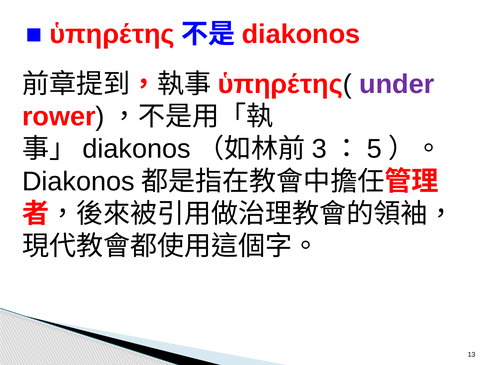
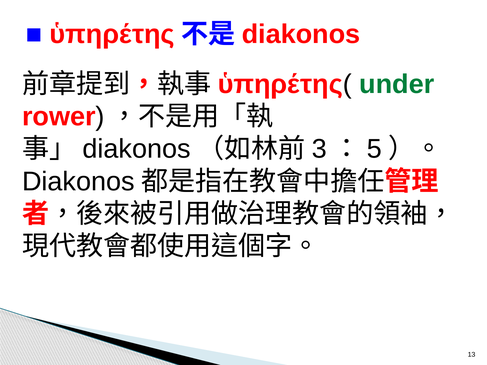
under colour: purple -> green (397, 84)
